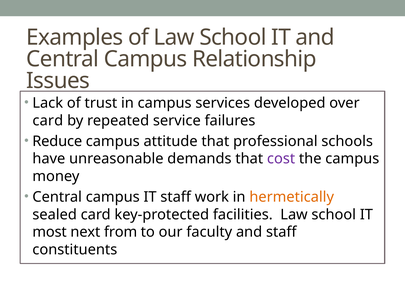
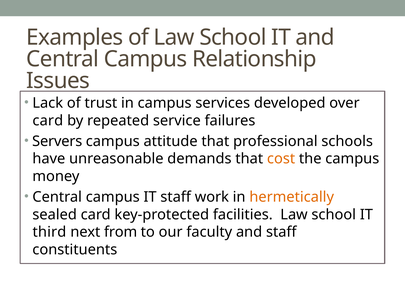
Reduce: Reduce -> Servers (57, 141)
cost colour: purple -> orange (281, 159)
most: most -> third (49, 232)
